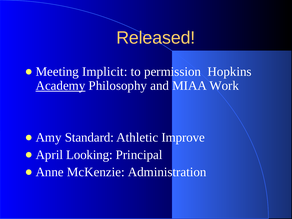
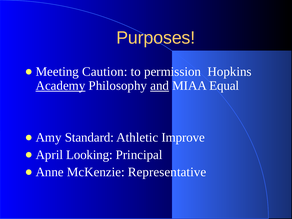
Released: Released -> Purposes (156, 38)
Implicit: Implicit -> Caution (105, 72)
and underline: none -> present (160, 86)
Work: Work -> Equal (224, 86)
Administration: Administration -> Representative (167, 172)
